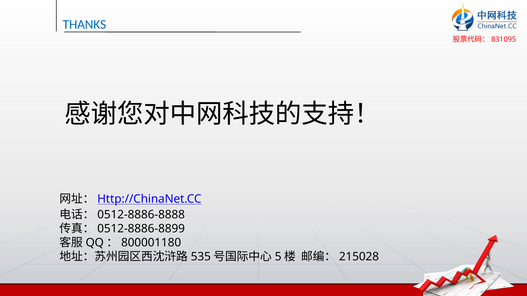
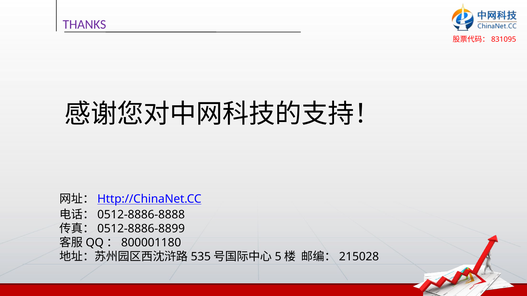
THANKS colour: blue -> purple (84, 24)
